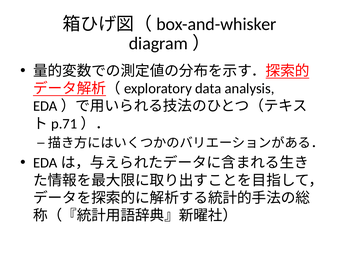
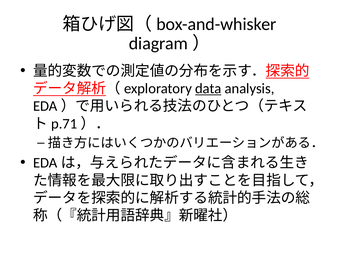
data underline: none -> present (208, 88)
